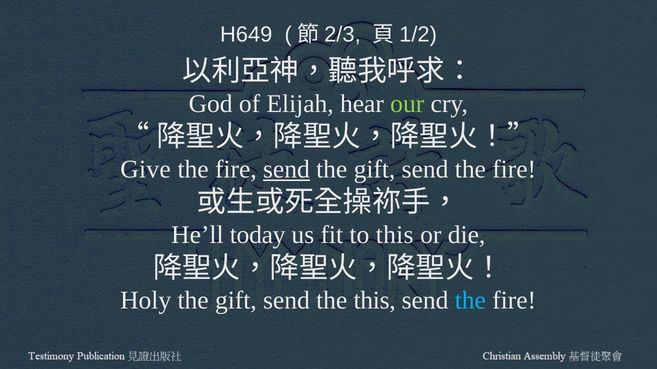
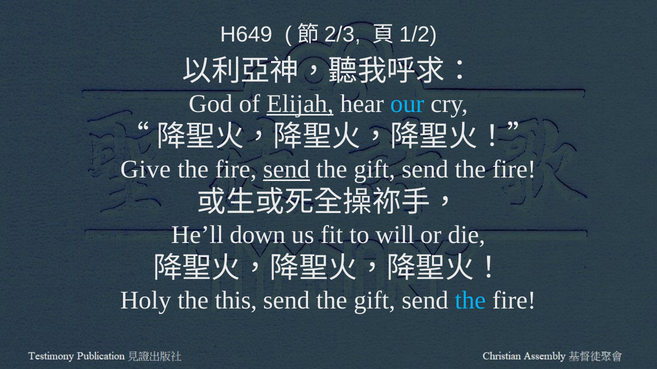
Elijah underline: none -> present (300, 104)
our colour: light green -> light blue (407, 104)
today: today -> down (258, 235)
to this: this -> will (395, 235)
gift: gift -> this (236, 301)
this: this -> gift (375, 301)
